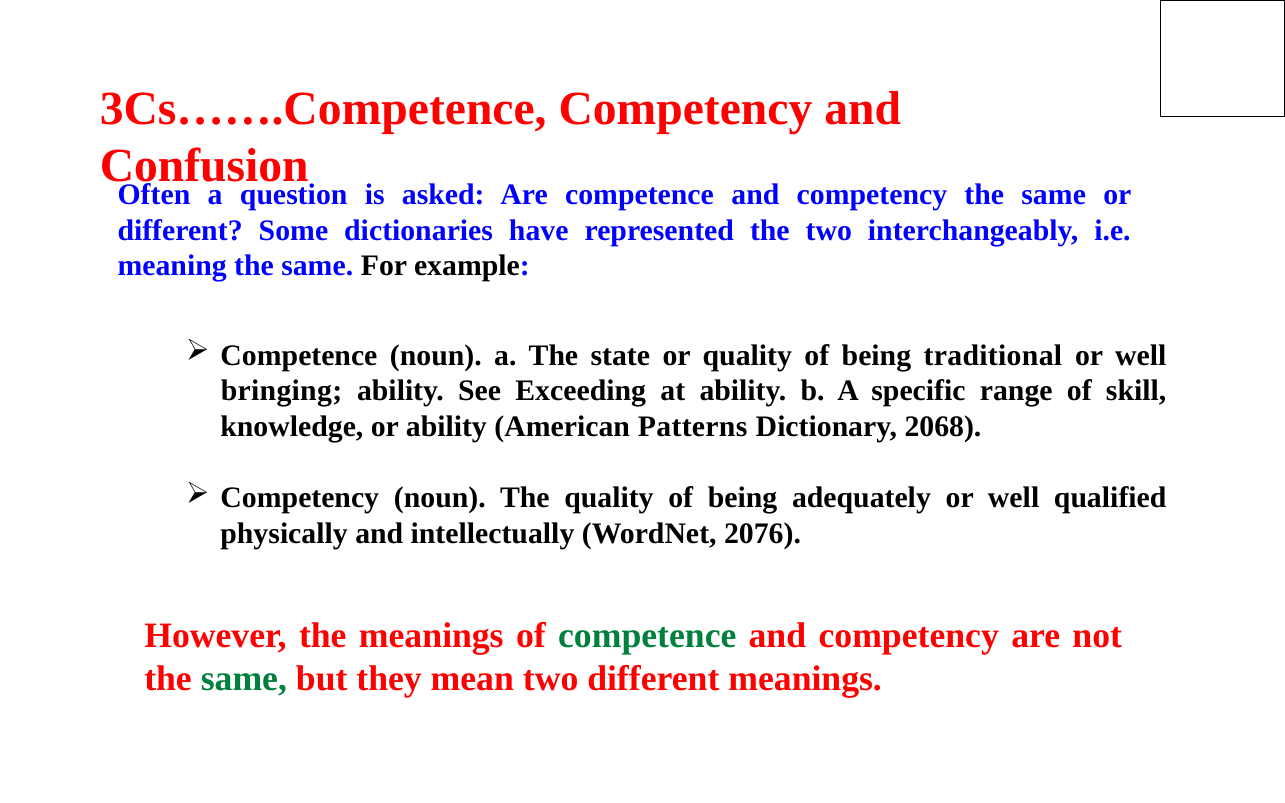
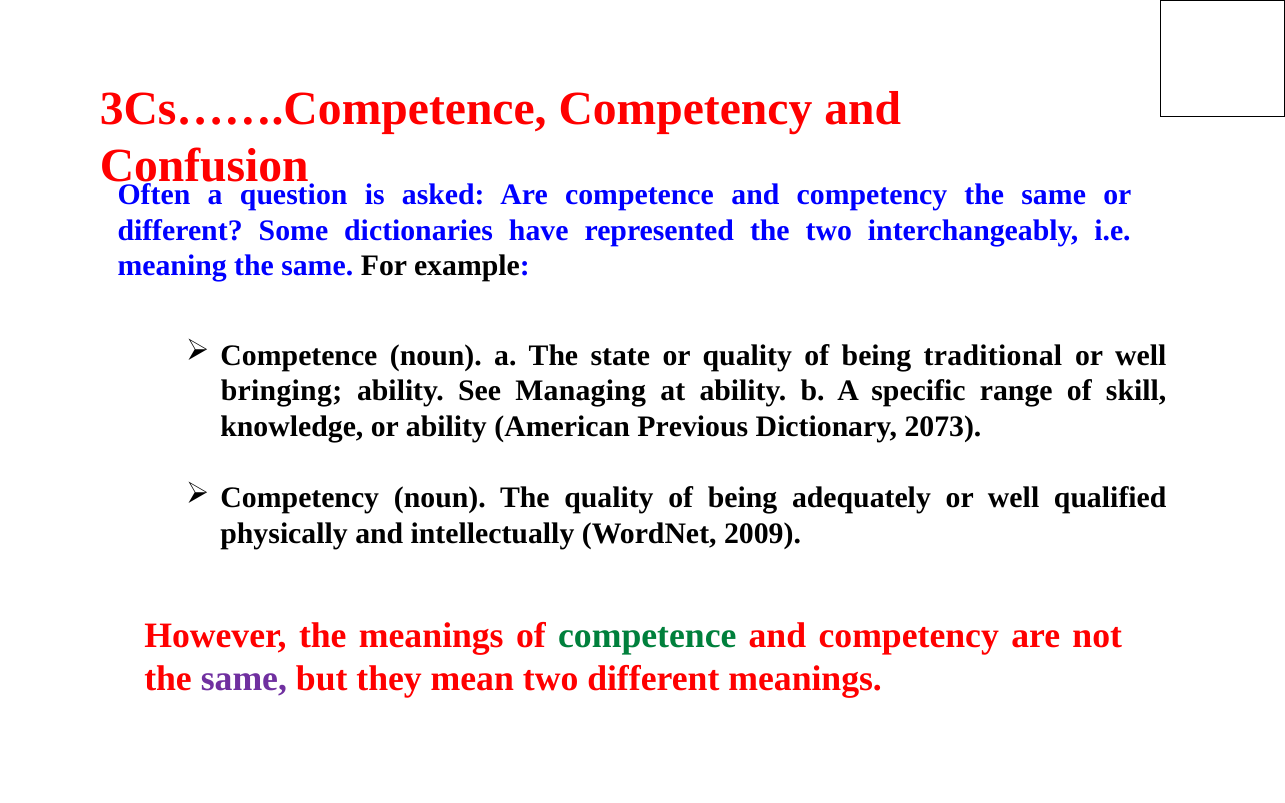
Exceeding: Exceeding -> Managing (581, 391)
Patterns: Patterns -> Previous (693, 427)
2068: 2068 -> 2073 (943, 427)
2076: 2076 -> 2009 (763, 534)
same colour: green -> purple (244, 679)
